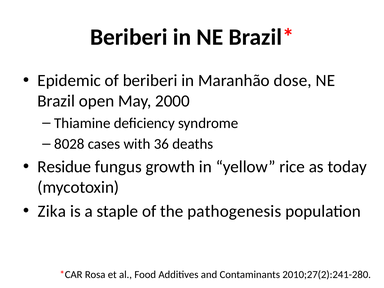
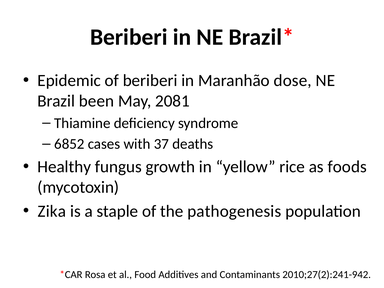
open: open -> been (97, 101)
2000: 2000 -> 2081 (172, 101)
8028: 8028 -> 6852 (69, 144)
36: 36 -> 37 (161, 144)
Residue: Residue -> Healthy (64, 167)
today: today -> foods (347, 167)
2010;27(2):241-280: 2010;27(2):241-280 -> 2010;27(2):241-942 (327, 275)
